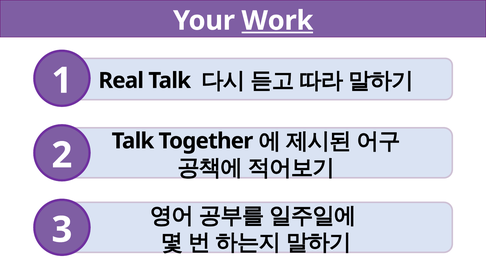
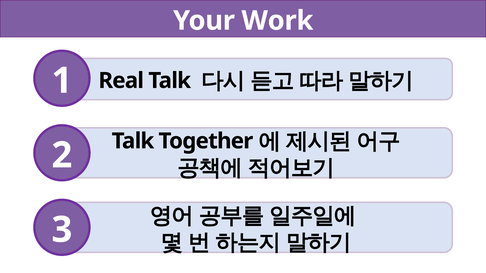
Work underline: present -> none (277, 21)
